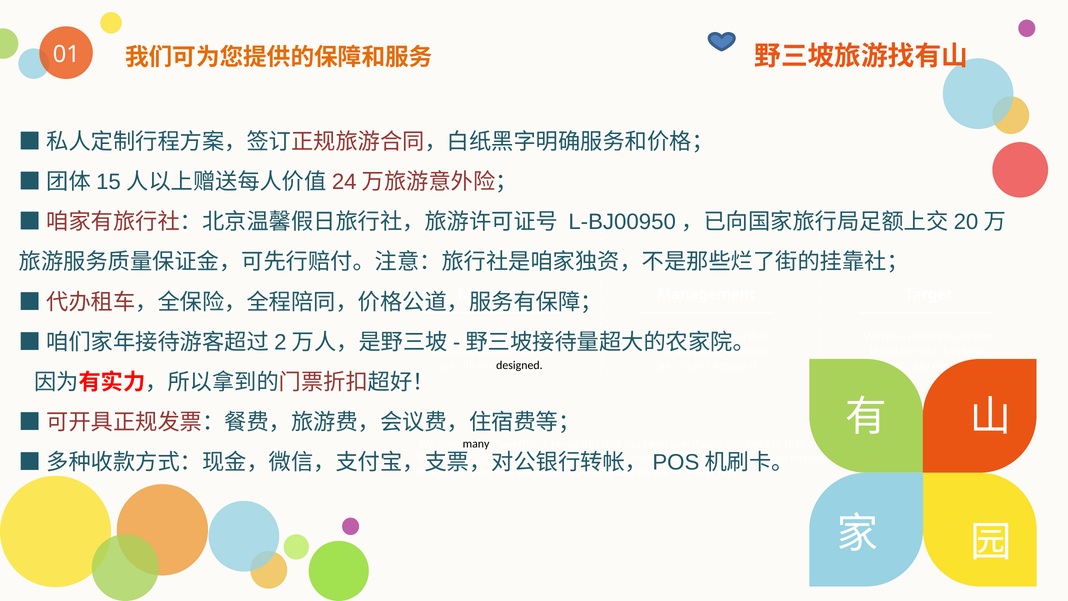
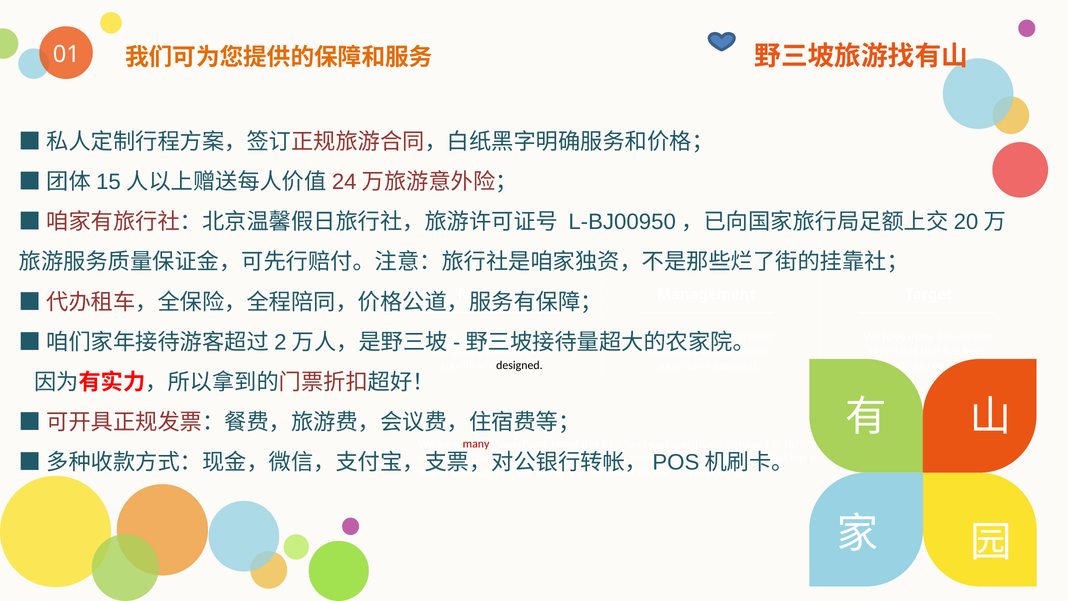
many colour: black -> red (476, 444)
